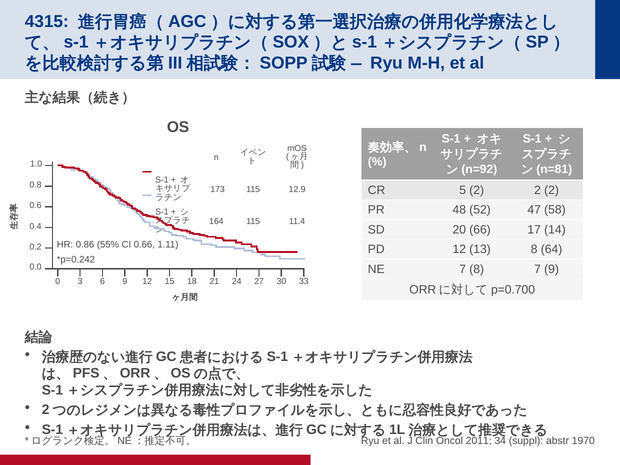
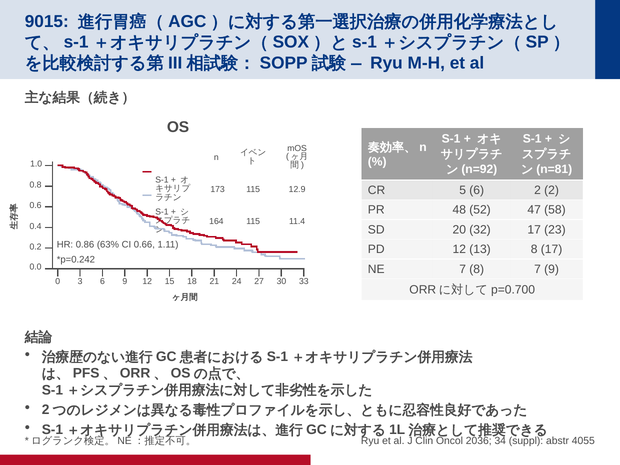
4315: 4315 -> 9015 (47, 22)
5 2: 2 -> 6 (477, 190)
66: 66 -> 32 (480, 230)
14: 14 -> 23 (555, 230)
55%: 55% -> 63% (108, 245)
8 64: 64 -> 17 (552, 249)
2011: 2011 -> 2036 (479, 441)
1970: 1970 -> 4055 (583, 441)
